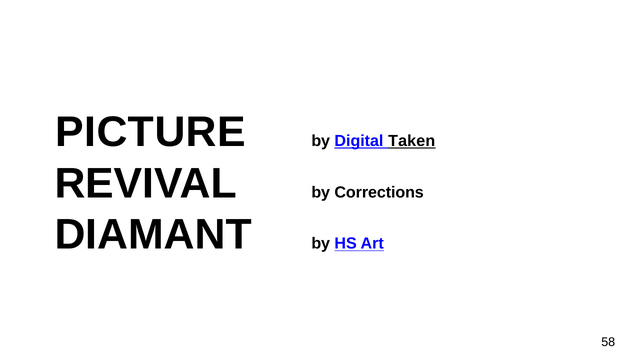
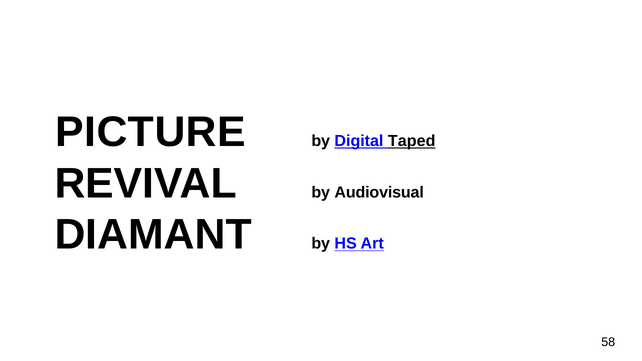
Taken: Taken -> Taped (412, 141)
Corrections: Corrections -> Audiovisual (379, 192)
